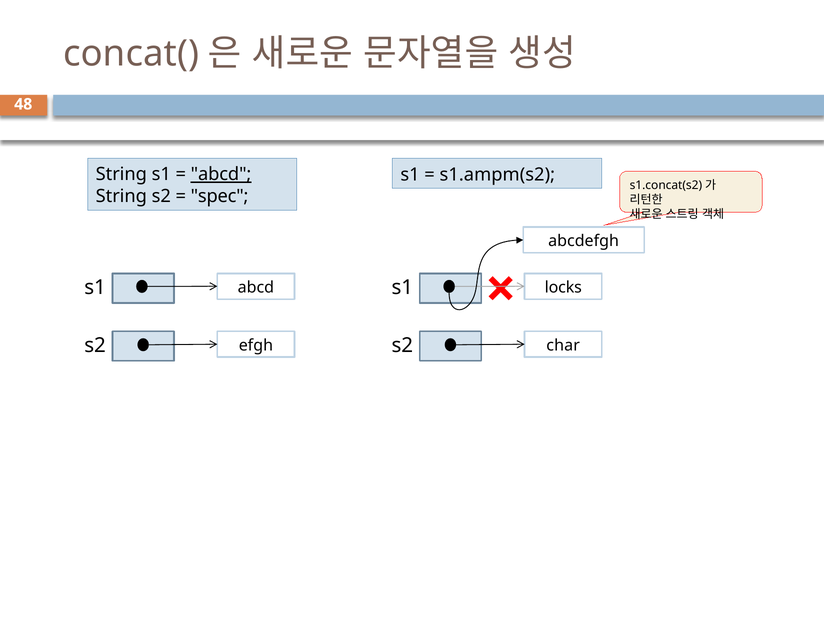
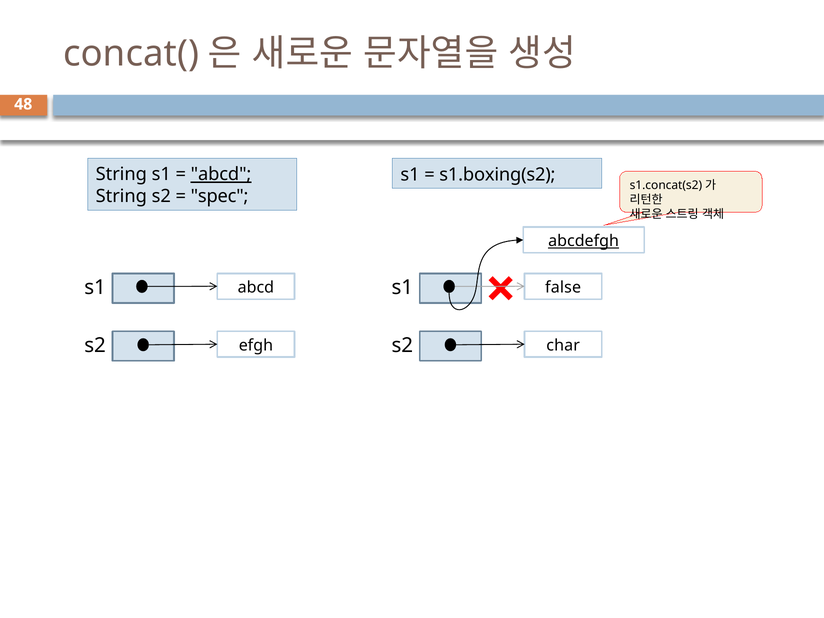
s1.ampm(s2: s1.ampm(s2 -> s1.boxing(s2 (497, 174)
abcdefgh underline: none -> present (584, 241)
locks: locks -> false (563, 287)
